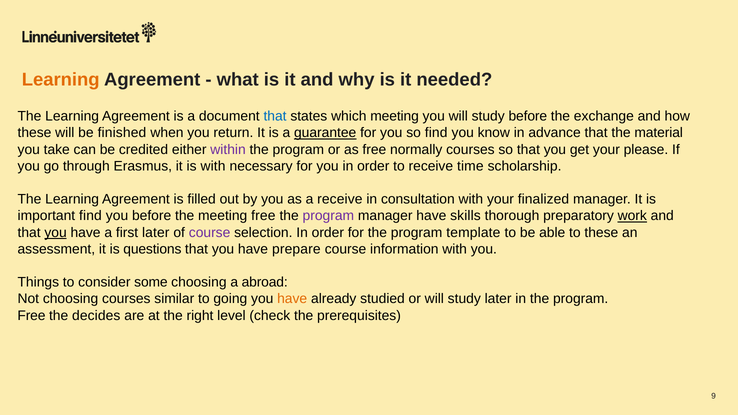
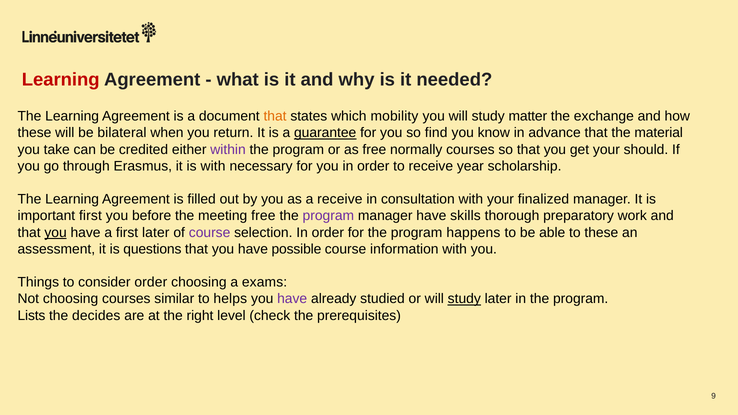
Learning colour: orange -> red (61, 80)
that colour: blue -> orange (275, 116)
which meeting: meeting -> mobility (394, 116)
study before: before -> matter (528, 116)
finished: finished -> bilateral (122, 133)
please: please -> should (646, 150)
time: time -> year (470, 166)
important find: find -> first (90, 216)
work underline: present -> none (632, 216)
template: template -> happens (473, 233)
prepare: prepare -> possible (296, 249)
consider some: some -> order (151, 282)
abroad: abroad -> exams (265, 282)
going: going -> helps (230, 299)
have colour: orange -> purple (292, 299)
study underline: none -> present (464, 299)
Free: Free -> Lists (31, 316)
